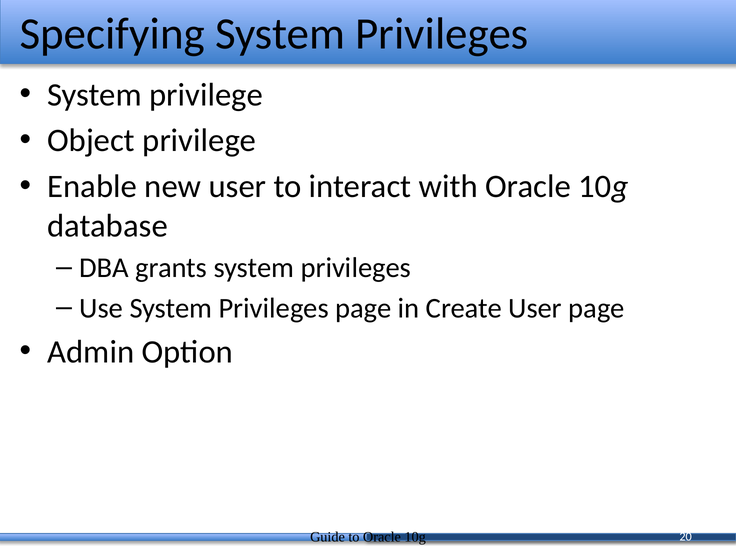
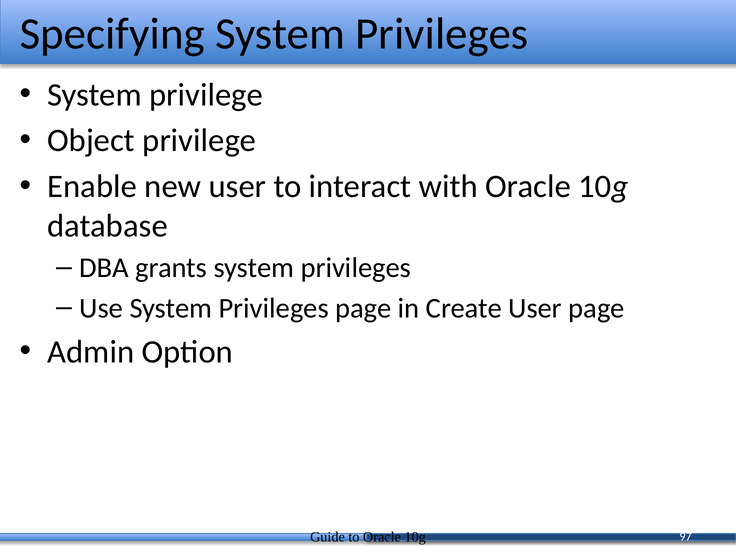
20: 20 -> 97 (686, 537)
